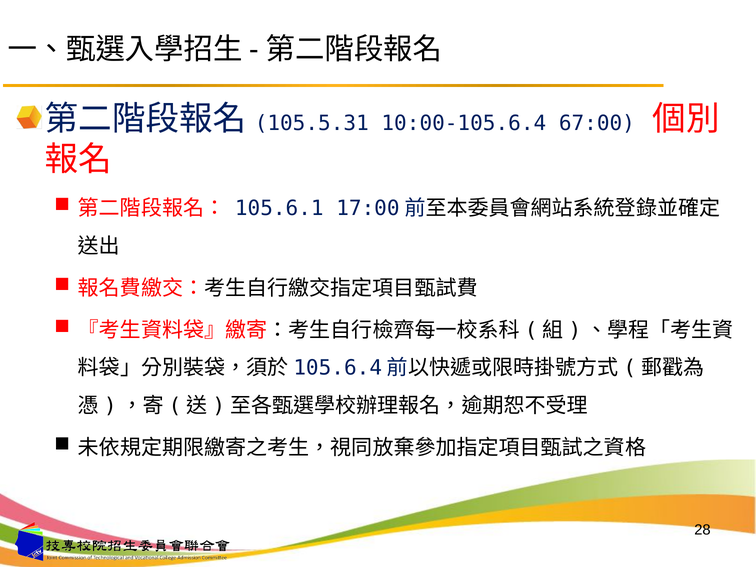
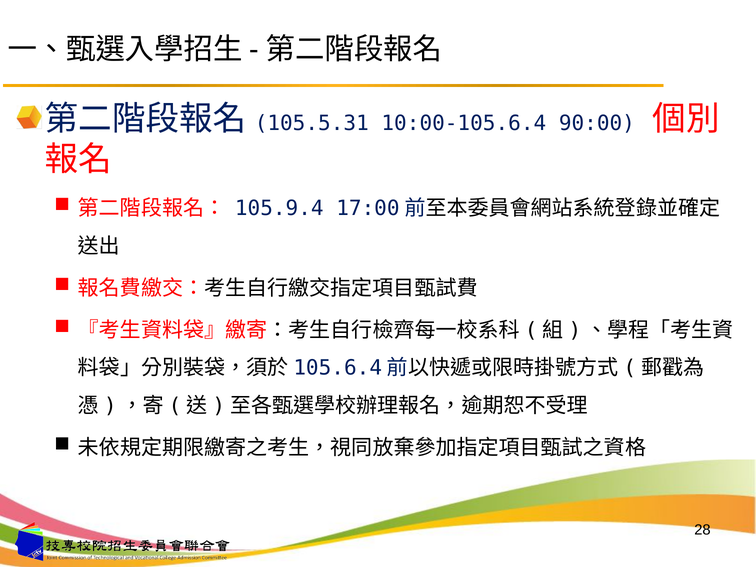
67:00: 67:00 -> 90:00 (597, 123)
105.6.1: 105.6.1 -> 105.9.4 (279, 208)
